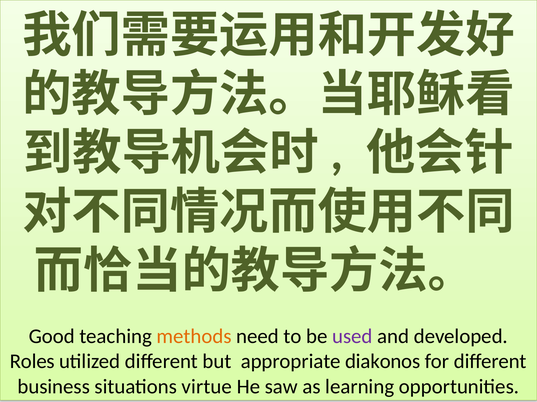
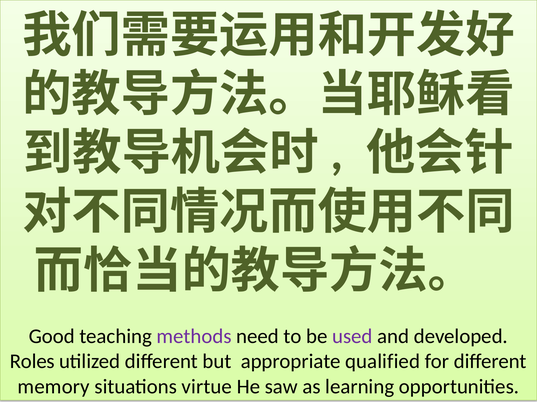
methods colour: orange -> purple (194, 337)
diakonos: diakonos -> qualified (383, 362)
business: business -> memory (54, 387)
